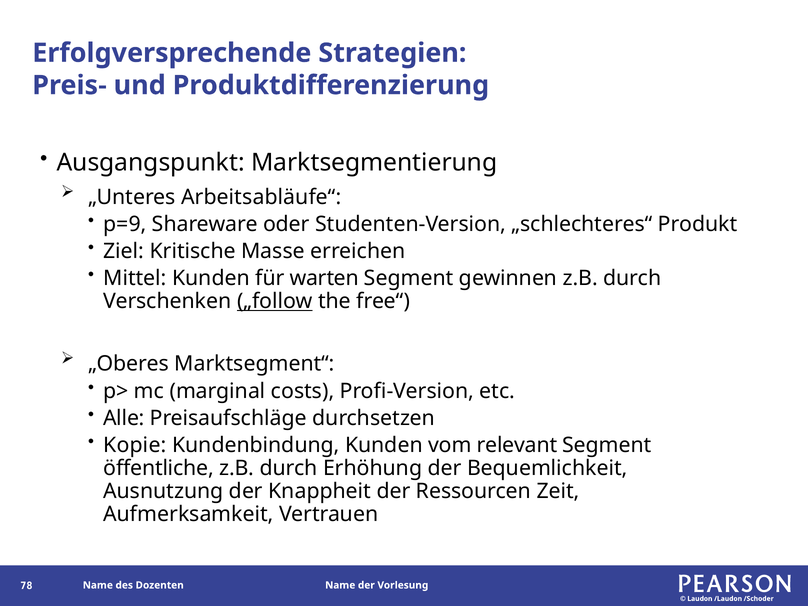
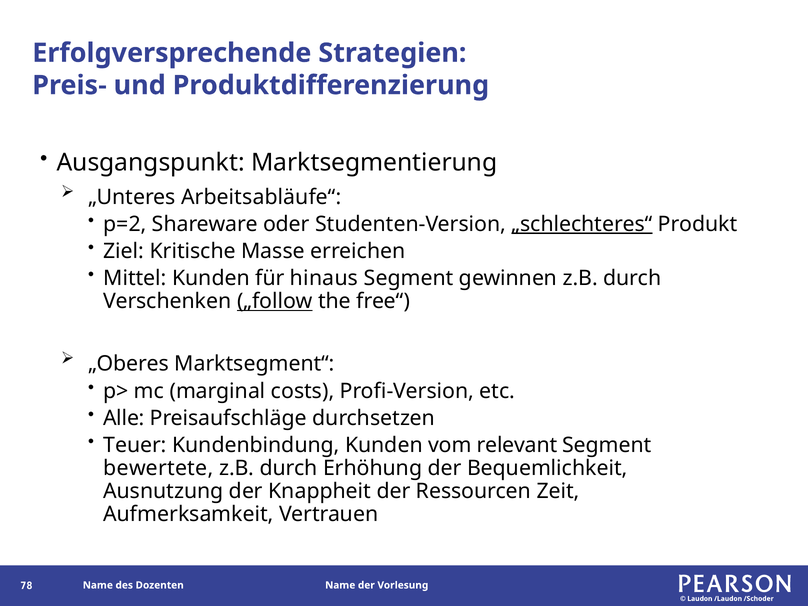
p=9: p=9 -> p=2 (125, 224)
„schlechteres“ underline: none -> present (582, 224)
warten: warten -> hinaus (324, 278)
Kopie: Kopie -> Teuer (135, 445)
öffentliche: öffentliche -> bewertete (158, 468)
